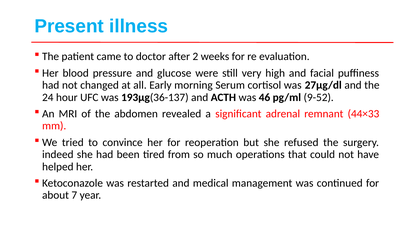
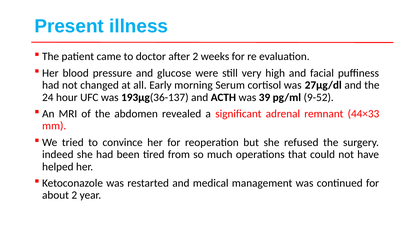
46: 46 -> 39 (265, 97)
about 7: 7 -> 2 (74, 195)
